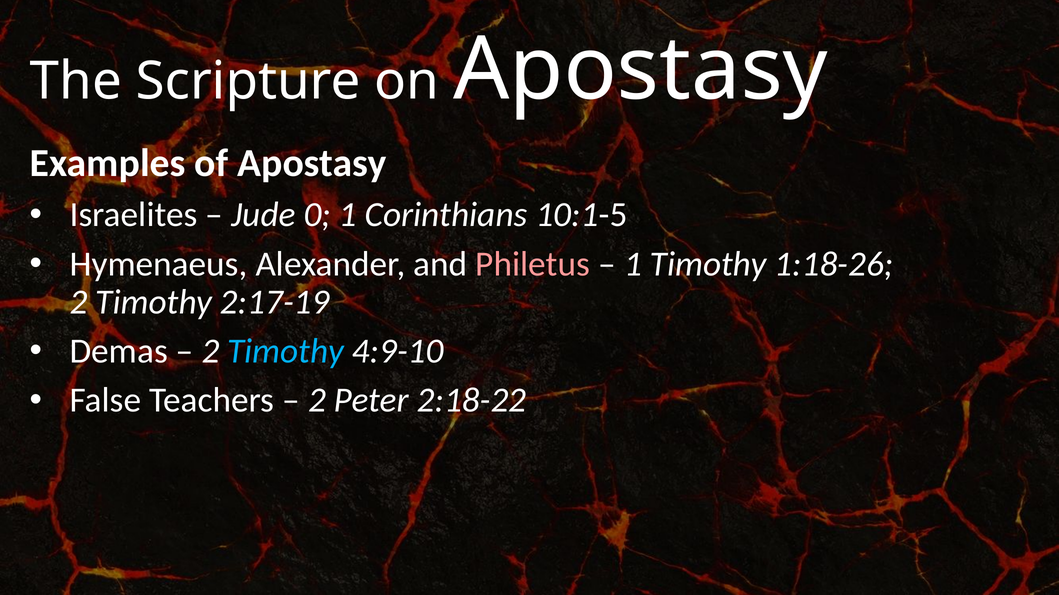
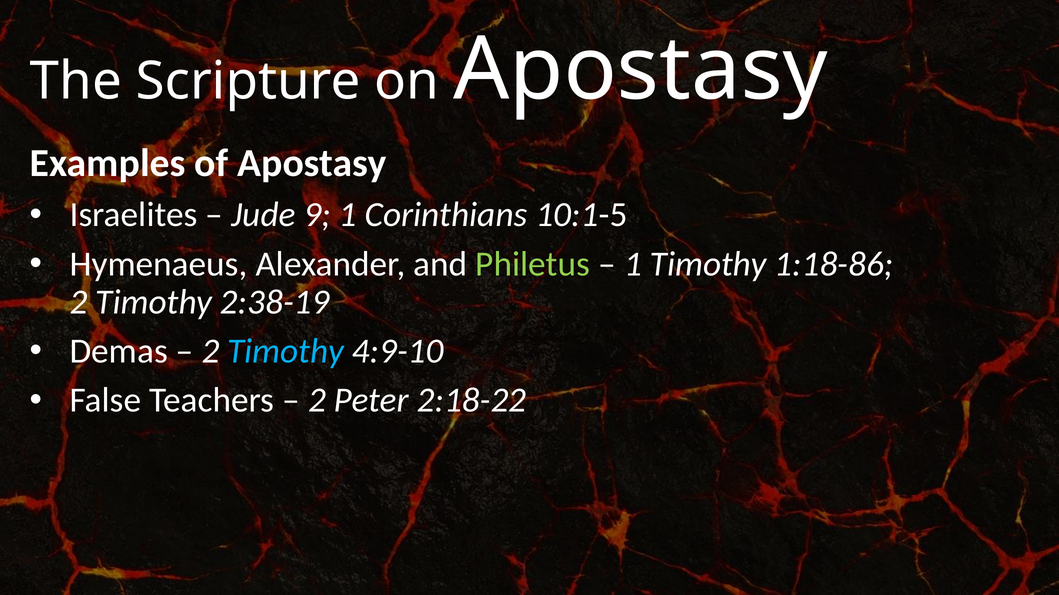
0: 0 -> 9 (317, 215)
Philetus colour: pink -> light green (533, 264)
1:18-26: 1:18-26 -> 1:18-86 (834, 264)
2:17-19: 2:17-19 -> 2:38-19 (275, 302)
